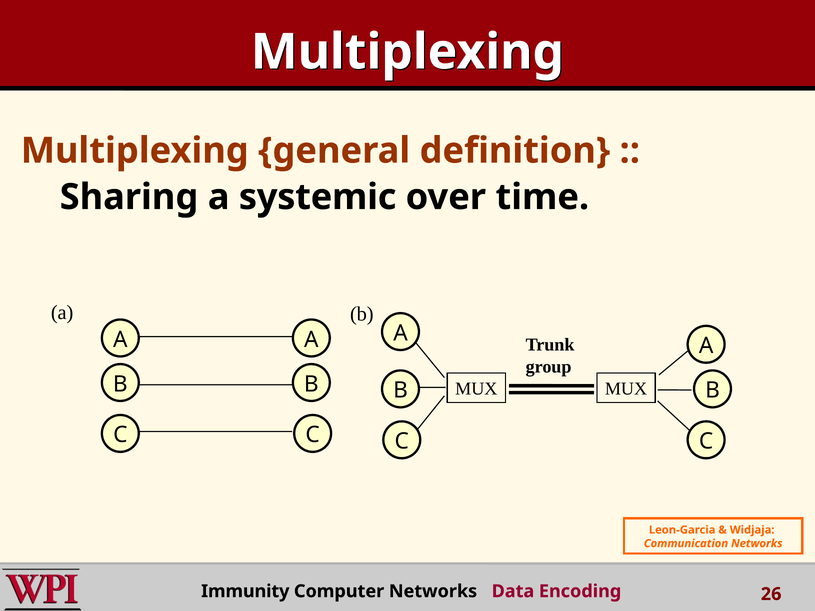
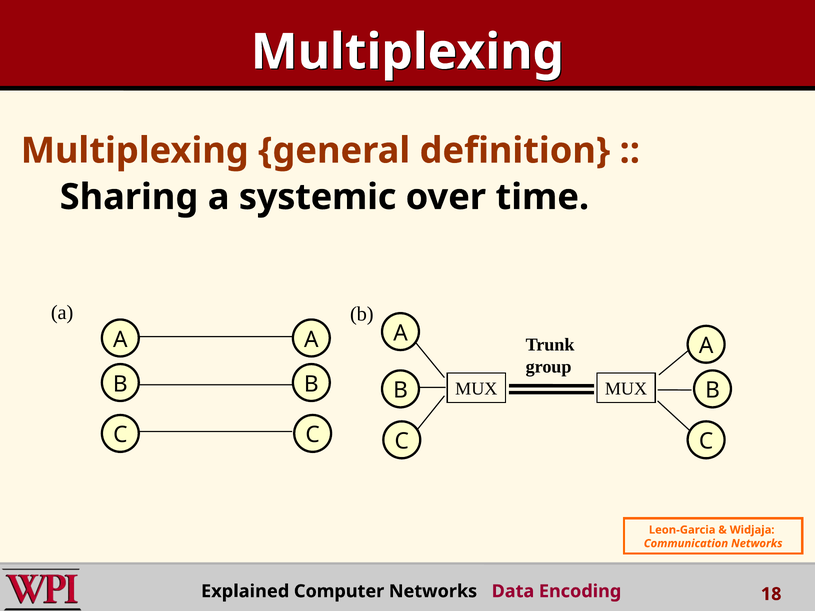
Immunity: Immunity -> Explained (245, 592)
26: 26 -> 18 (771, 594)
